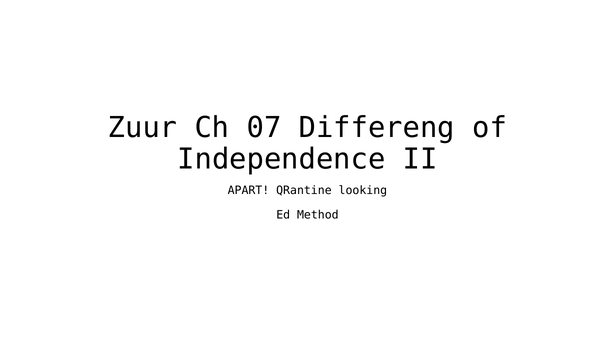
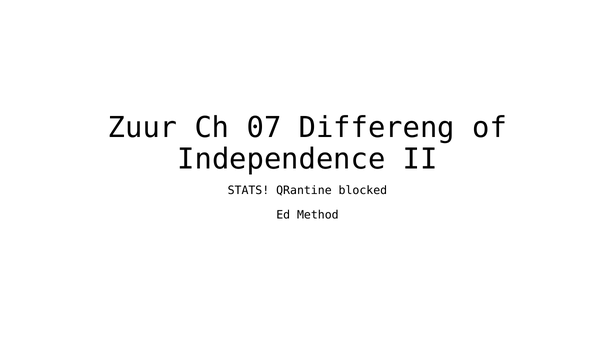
APART: APART -> STATS (248, 190)
looking: looking -> blocked (363, 190)
